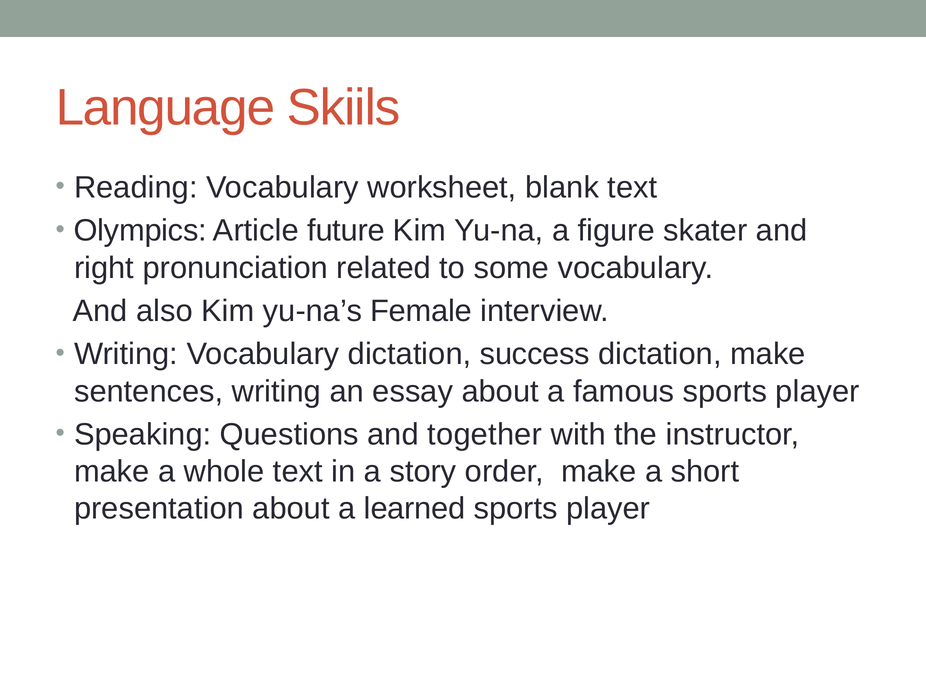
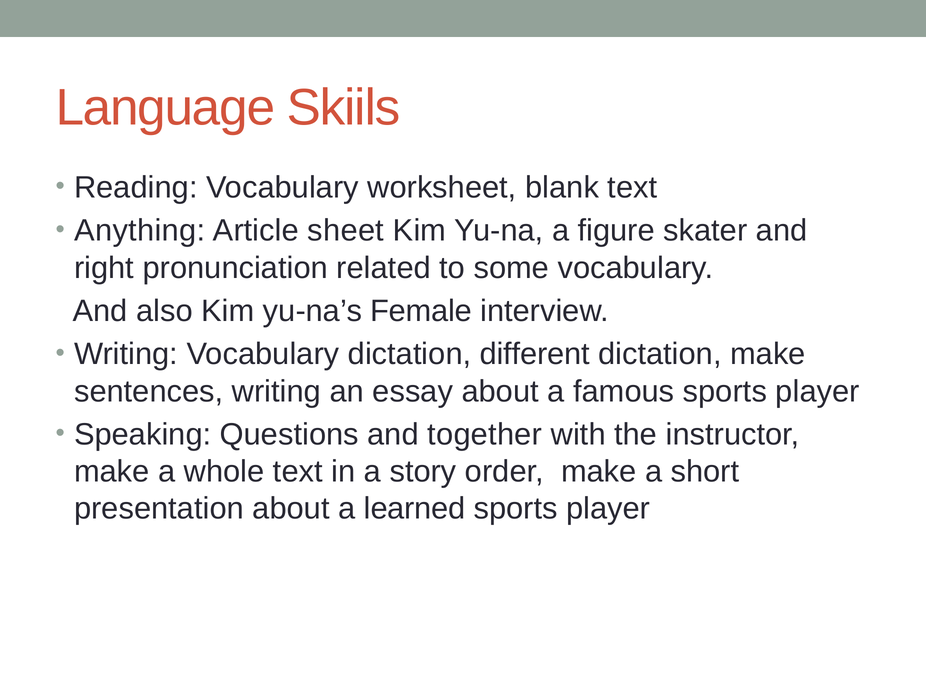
Olympics: Olympics -> Anything (140, 231)
future: future -> sheet (346, 231)
success: success -> different (535, 354)
